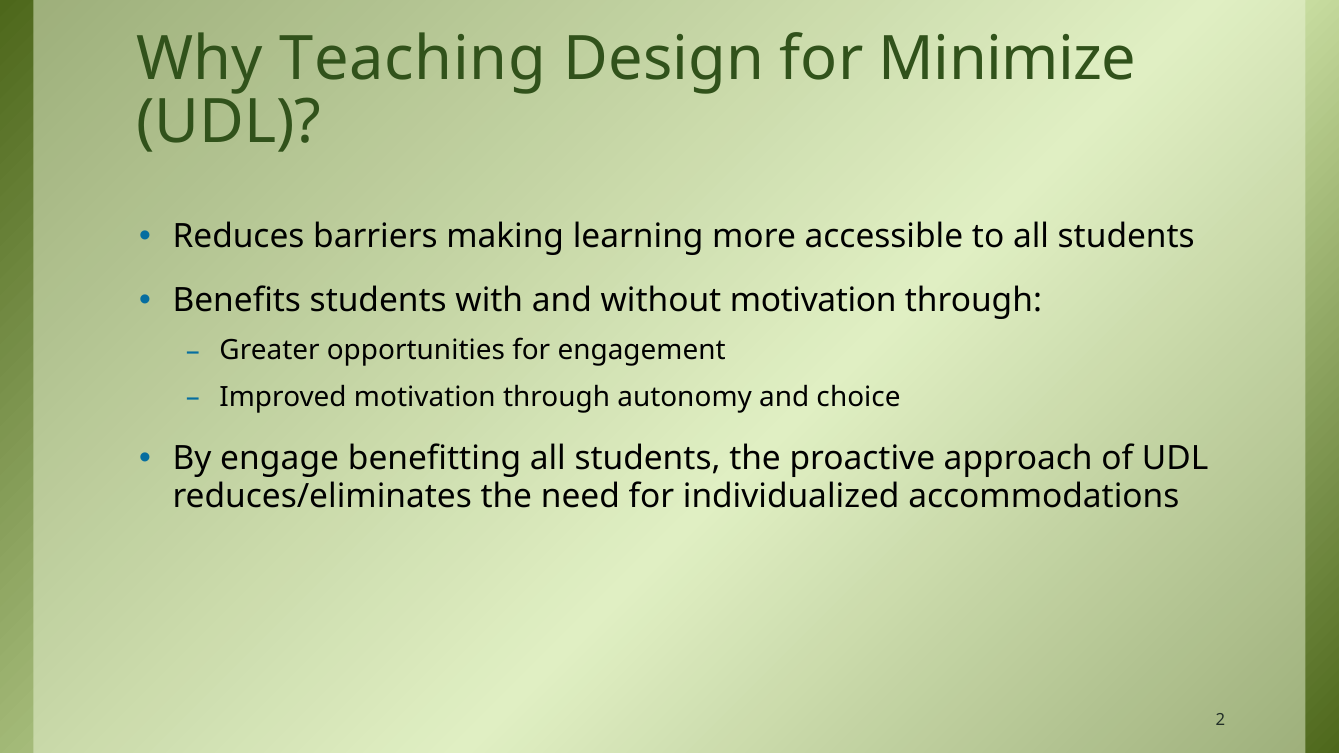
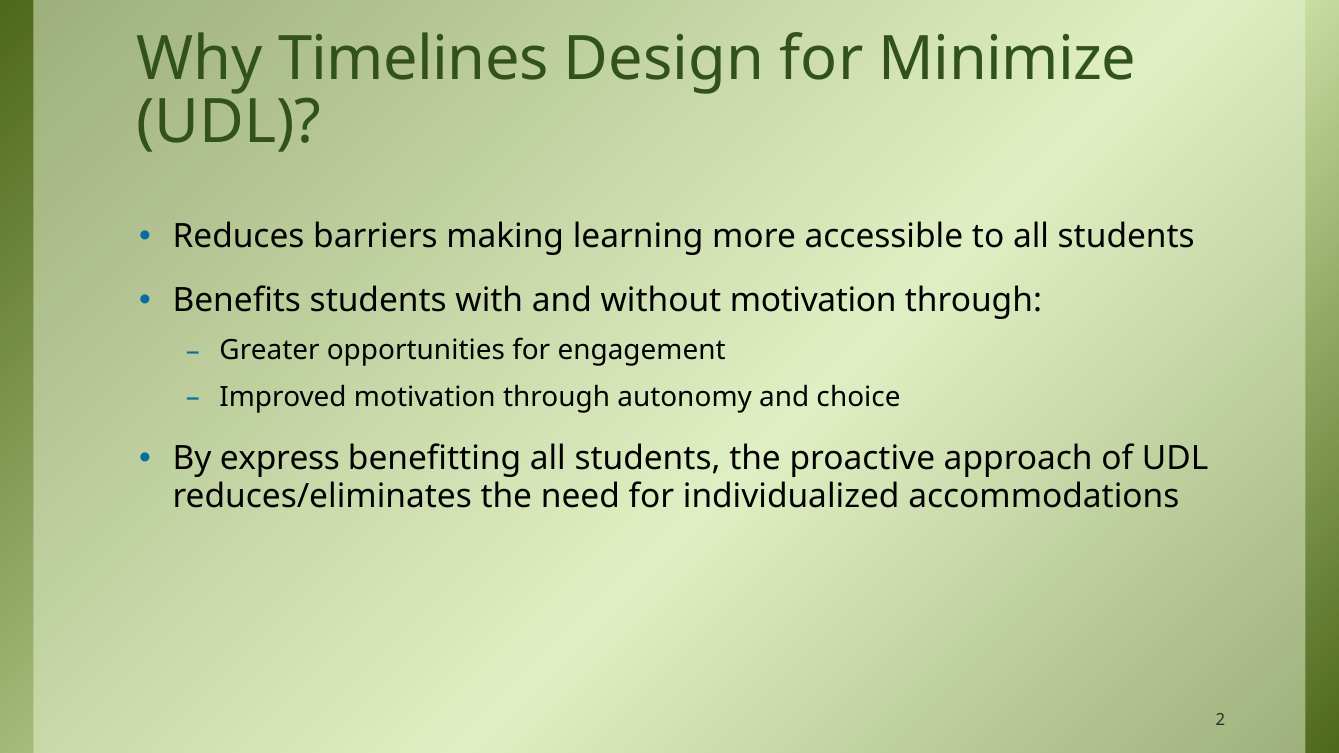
Teaching: Teaching -> Timelines (413, 60)
engage: engage -> express (280, 459)
